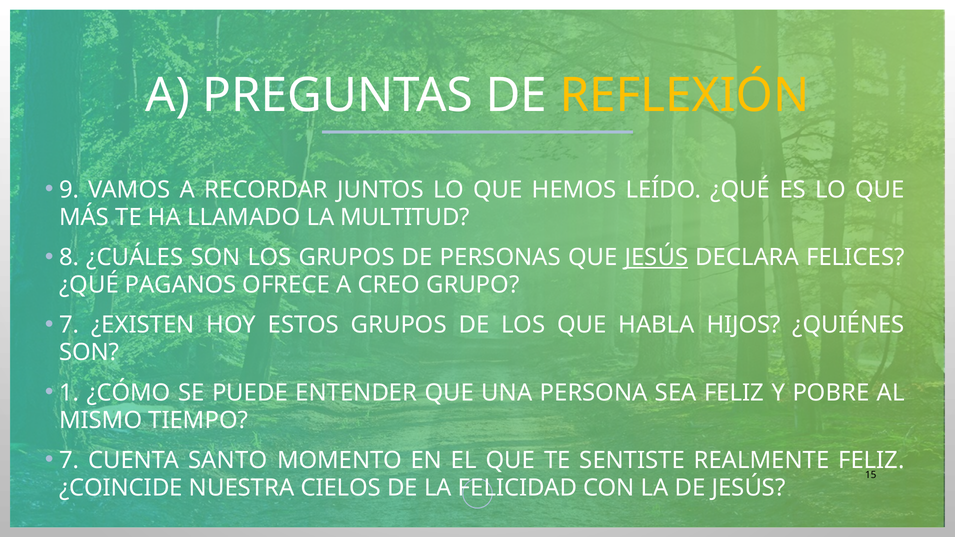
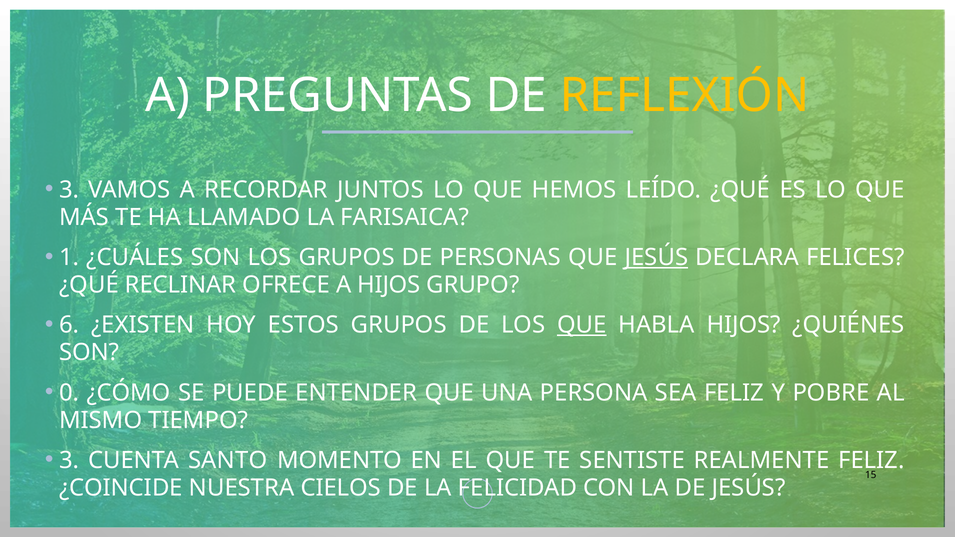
9: 9 -> 3 (69, 190)
MULTITUD: MULTITUD -> FARISAICA (405, 217)
8: 8 -> 1 (69, 257)
PAGANOS: PAGANOS -> RECLINAR (181, 285)
A CREO: CREO -> HIJOS (389, 285)
7: 7 -> 6 (69, 325)
QUE underline: none -> present (582, 325)
1: 1 -> 0 (69, 393)
7: 7 -> 3 (69, 460)
